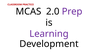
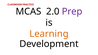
Learning colour: purple -> orange (49, 34)
